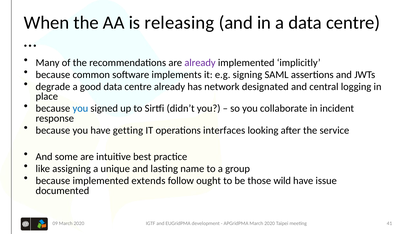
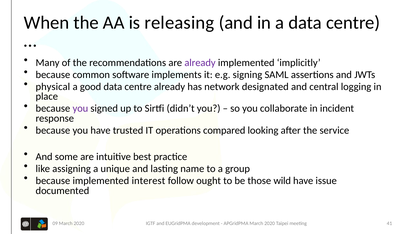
degrade: degrade -> physical (53, 87)
you colour: blue -> purple (80, 108)
getting: getting -> trusted (128, 130)
interfaces: interfaces -> compared (224, 130)
extends: extends -> interest (148, 181)
